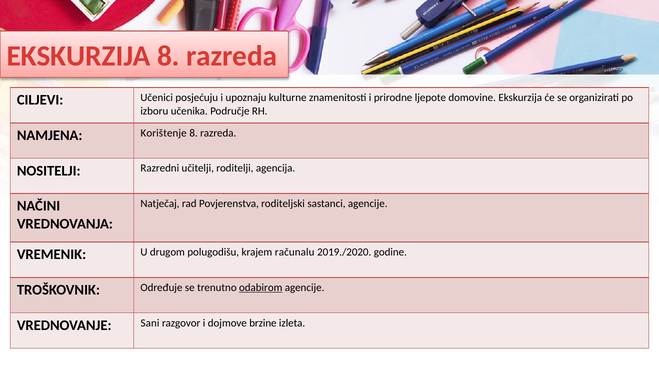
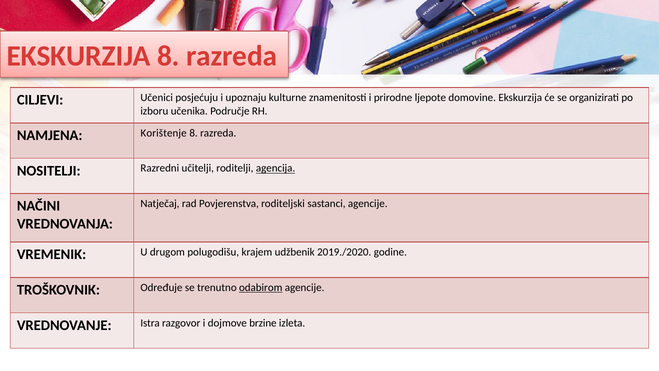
agencija underline: none -> present (276, 168)
računalu: računalu -> udžbenik (295, 252)
Sani: Sani -> Istra (150, 323)
